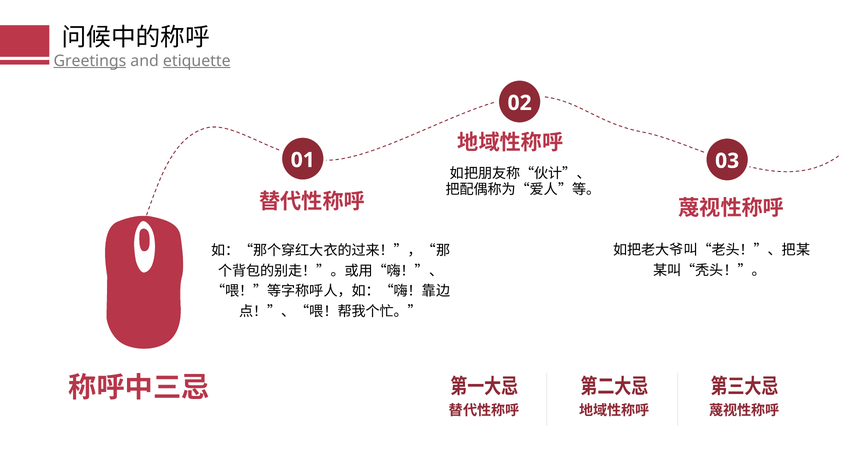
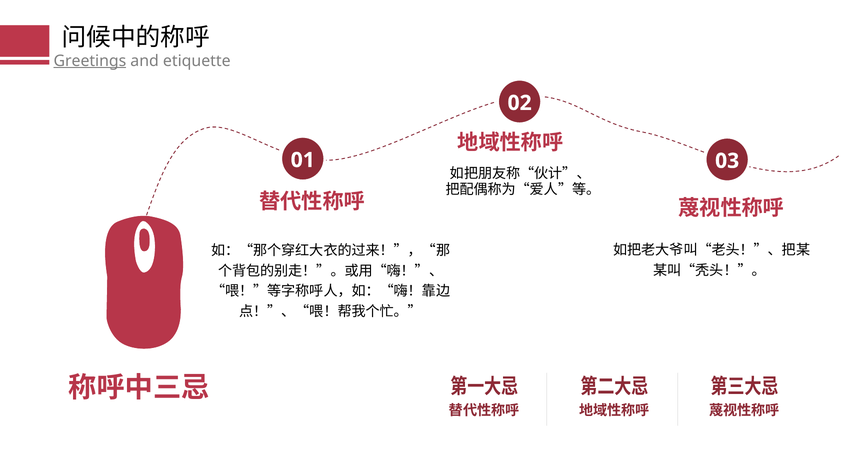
etiquette underline: present -> none (197, 61)
